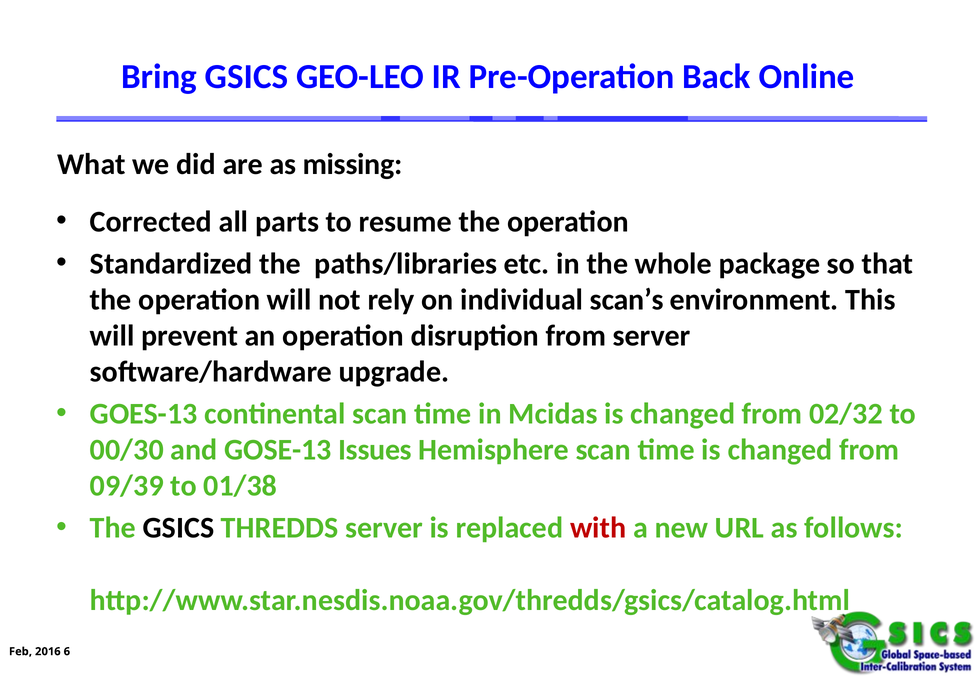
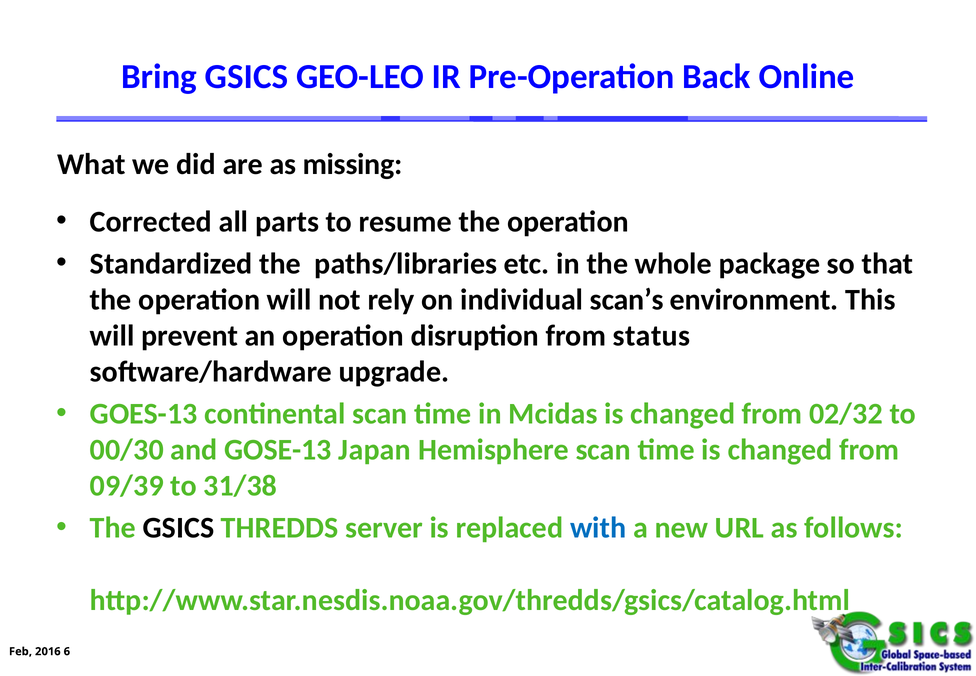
from server: server -> status (652, 336)
Issues: Issues -> Japan (375, 450)
01/38: 01/38 -> 31/38 (240, 486)
with colour: red -> blue (598, 528)
